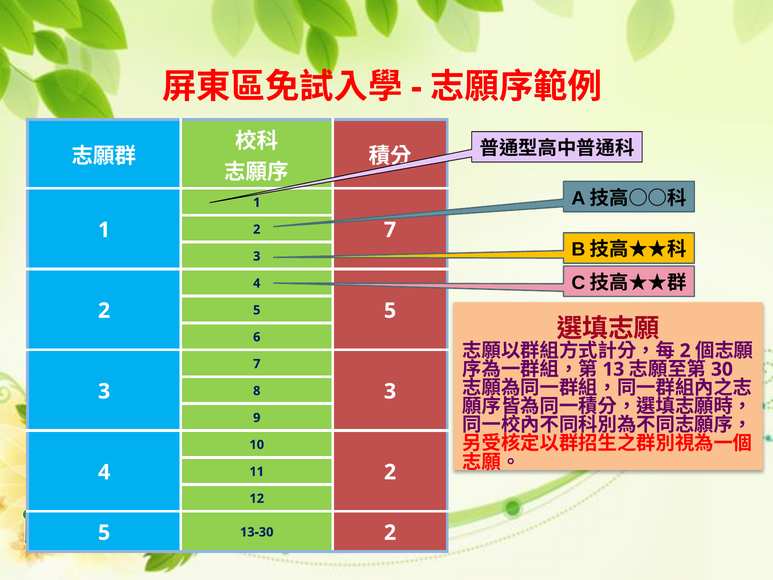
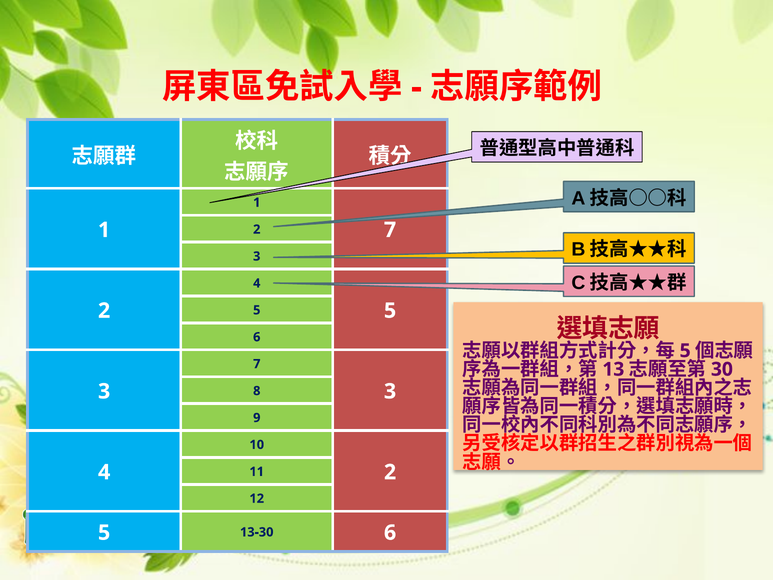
2: 2 -> 5 (685, 351)
13-30 2: 2 -> 6 (390, 532)
